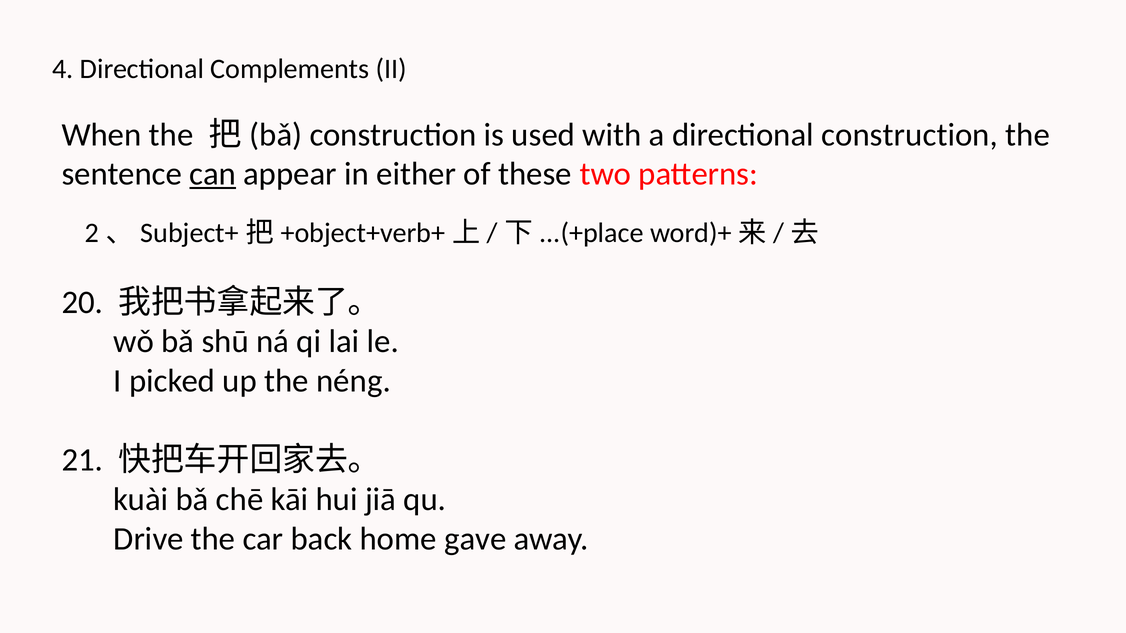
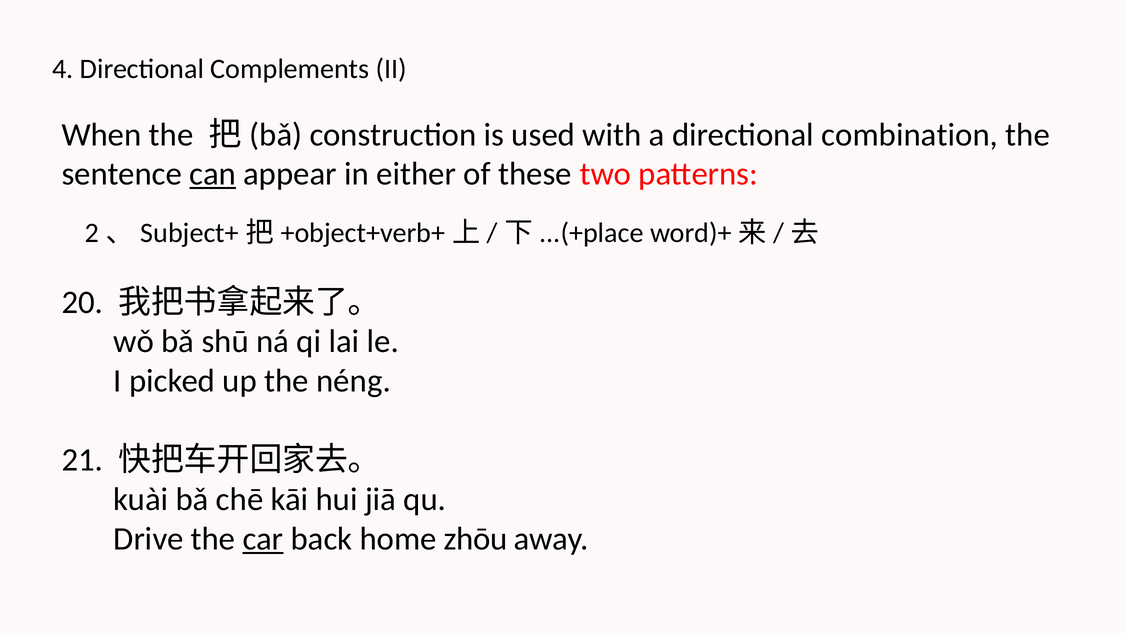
directional construction: construction -> combination (910, 135)
car underline: none -> present (263, 539)
gave: gave -> zhōu (475, 539)
